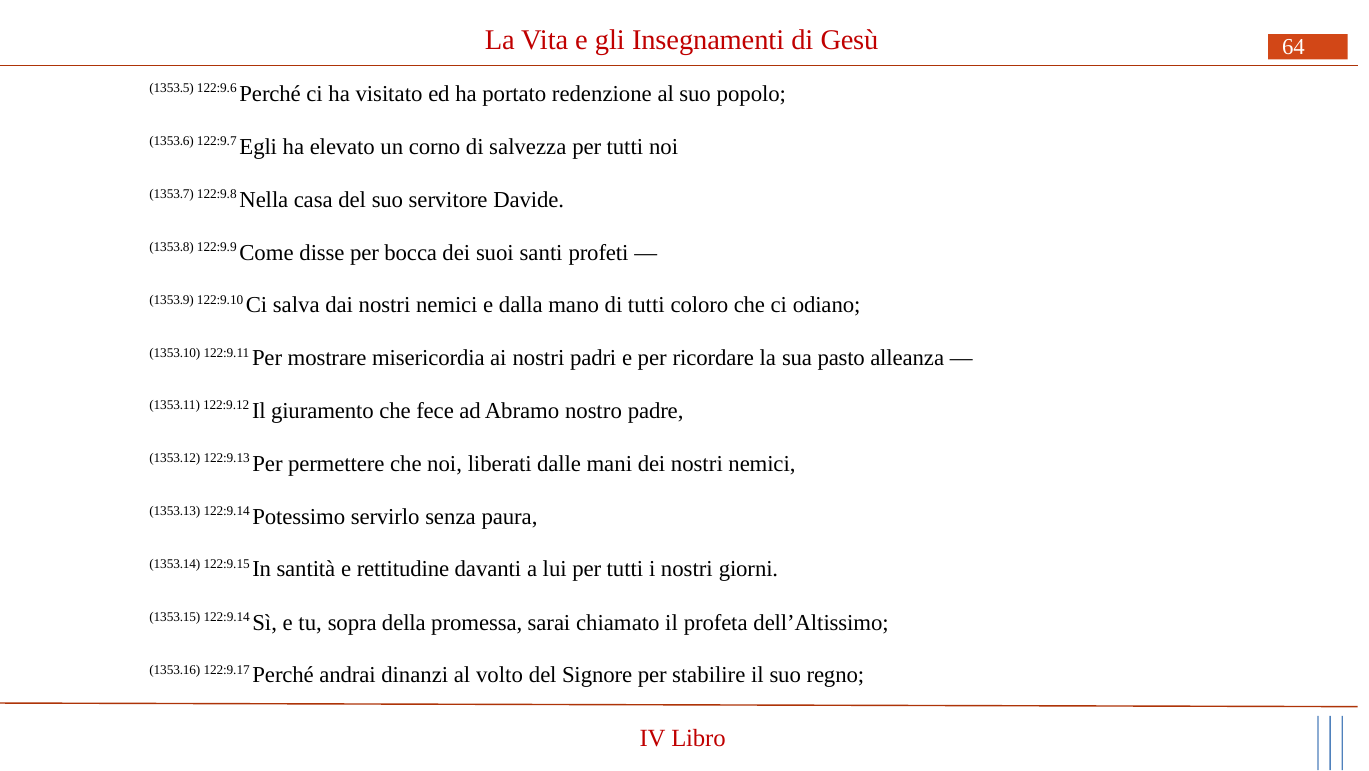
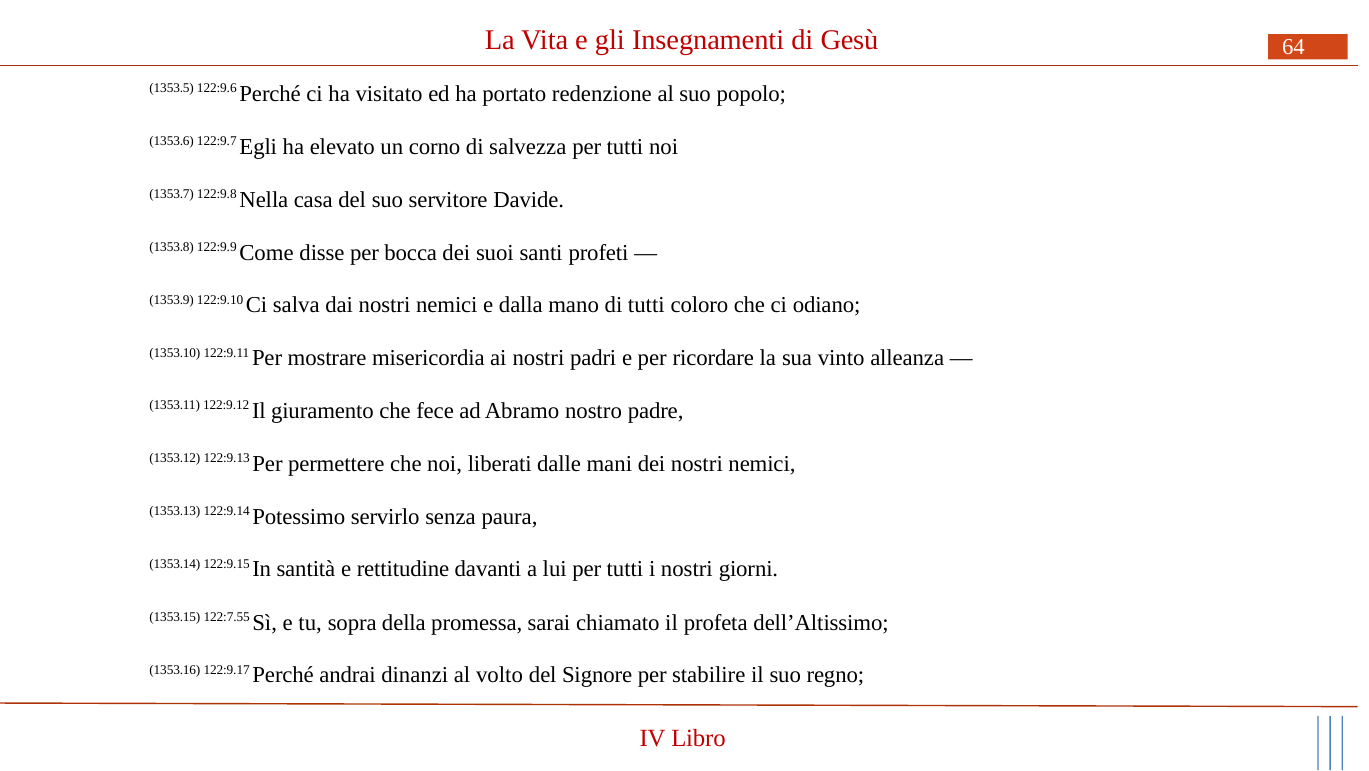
pasto: pasto -> vinto (841, 358)
1353.15 122:9.14: 122:9.14 -> 122:7.55 (227, 617)
